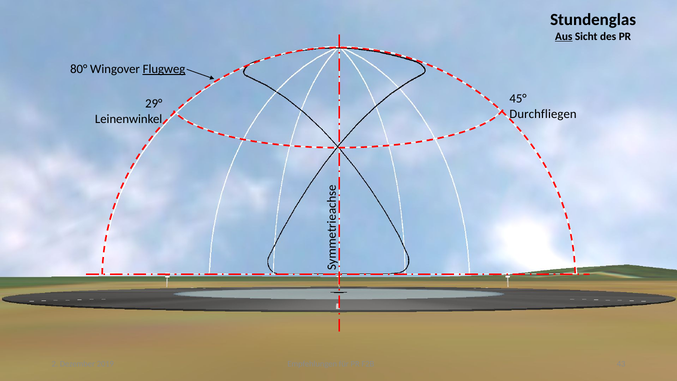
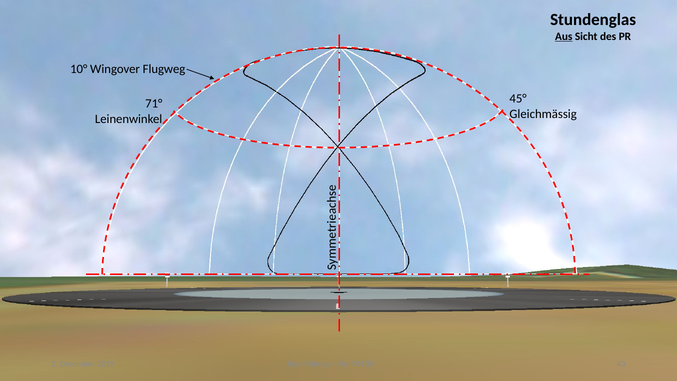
80°: 80° -> 10° (79, 69)
Flugweg underline: present -> none (164, 69)
29°: 29° -> 71° (154, 104)
Durchfliegen: Durchfliegen -> Gleichmässig (543, 114)
